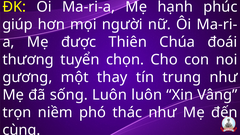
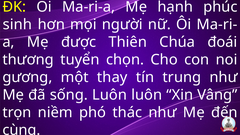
giúp: giúp -> sinh (17, 25)
